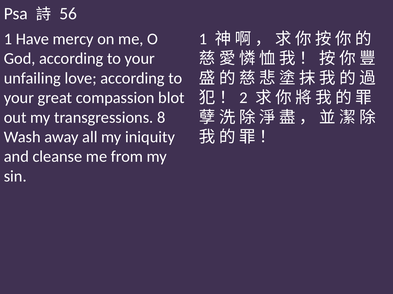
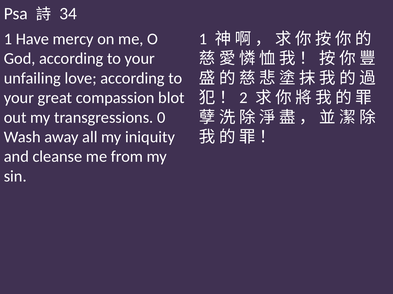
56: 56 -> 34 (68, 14)
8: 8 -> 0 (161, 118)
